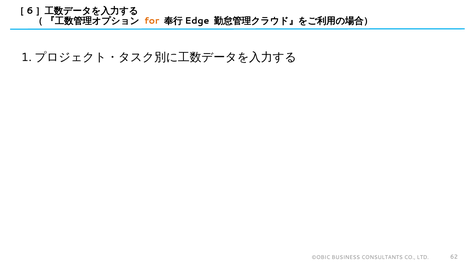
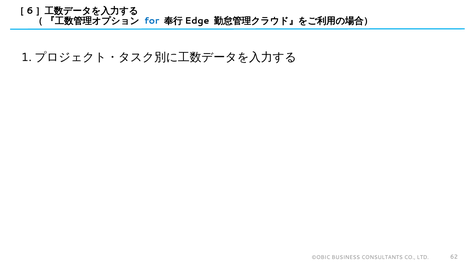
for colour: orange -> blue (152, 21)
